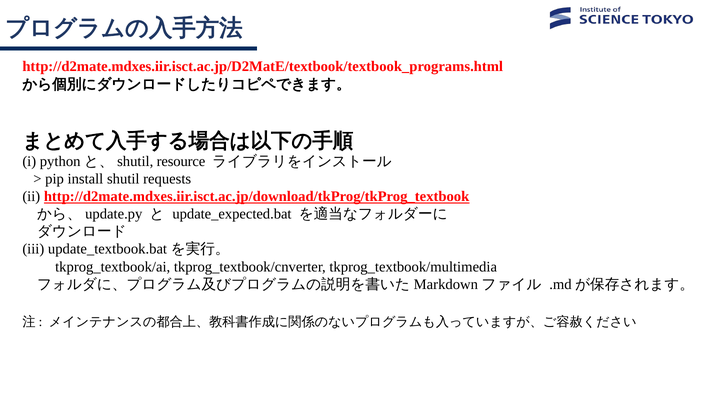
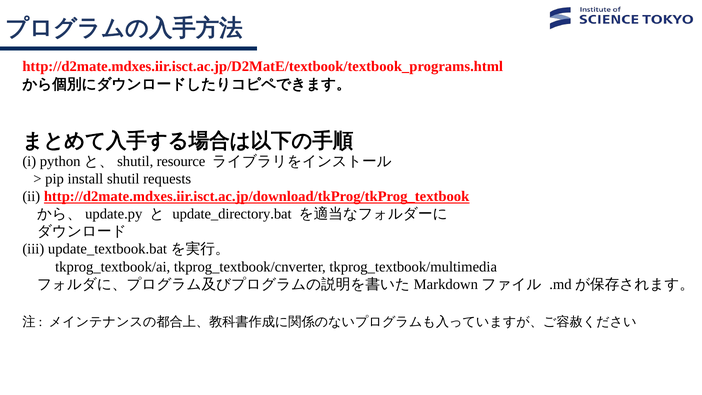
update_expected.bat: update_expected.bat -> update_directory.bat (232, 214)
